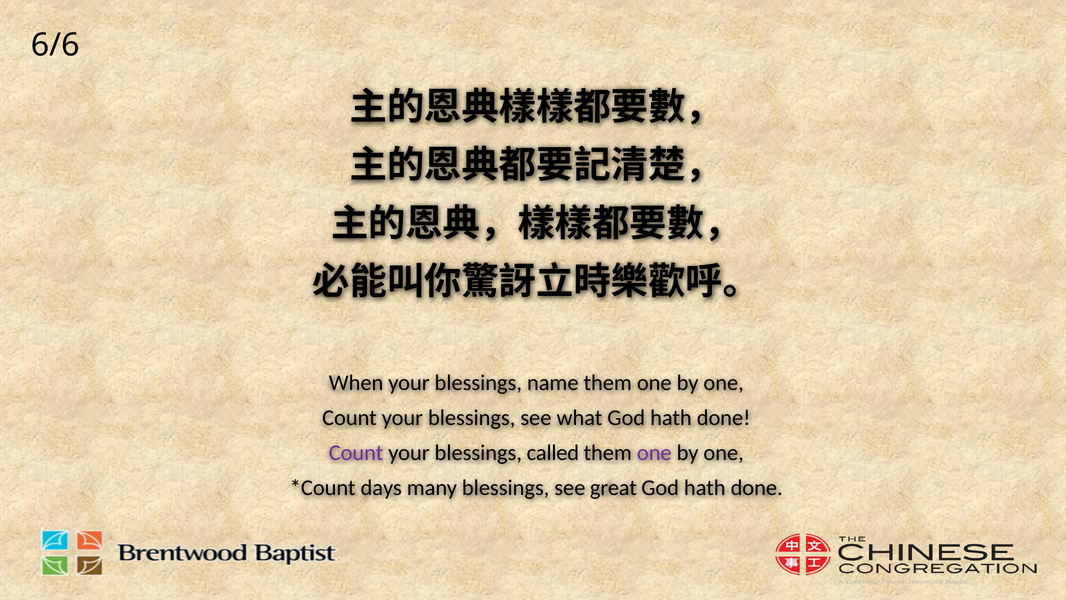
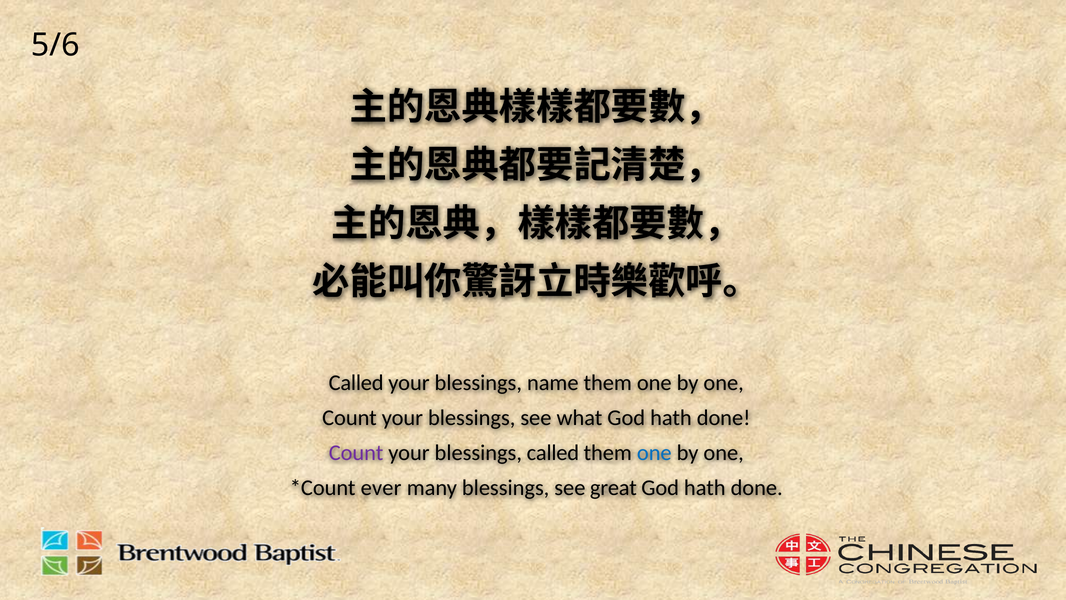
6/6: 6/6 -> 5/6 (55, 45)
When: When -> Called (356, 383)
one colour: purple -> blue (654, 453)
days: days -> ever (381, 487)
